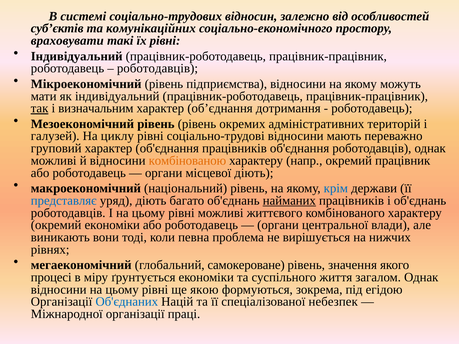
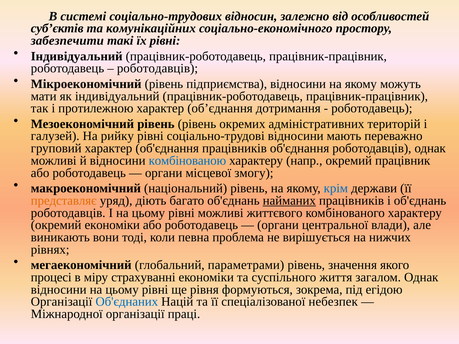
враховувати: враховувати -> забезпечити (67, 41)
так underline: present -> none (40, 108)
визначальним: визначальним -> протилежною (96, 108)
циклу: циклу -> рийку (117, 136)
комбінованою colour: orange -> blue (187, 161)
місцевої діють: діють -> змогу (254, 173)
представляє colour: blue -> orange (64, 201)
самокероване: самокероване -> параметрами (246, 265)
ґрунтується: ґрунтується -> страхуванні (143, 277)
якою: якою -> рівня (204, 290)
